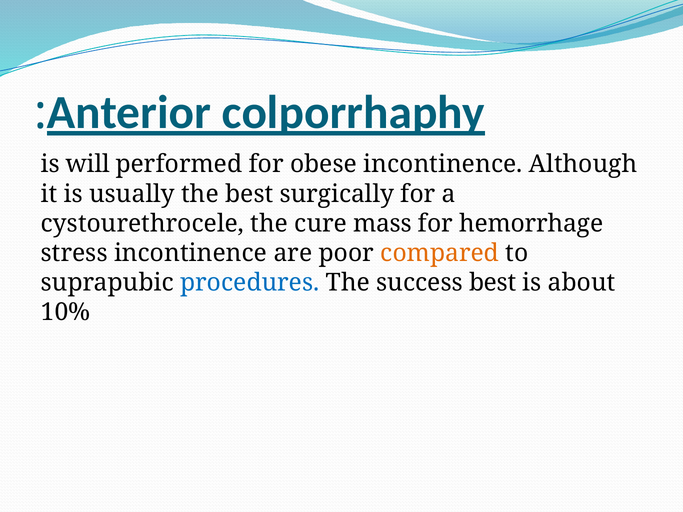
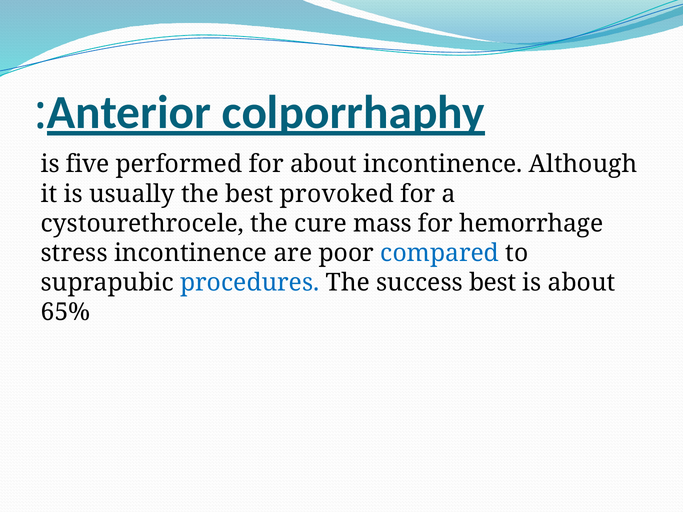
will: will -> five (88, 164)
for obese: obese -> about (324, 164)
surgically: surgically -> provoked (337, 194)
compared colour: orange -> blue (440, 253)
10%: 10% -> 65% (66, 312)
